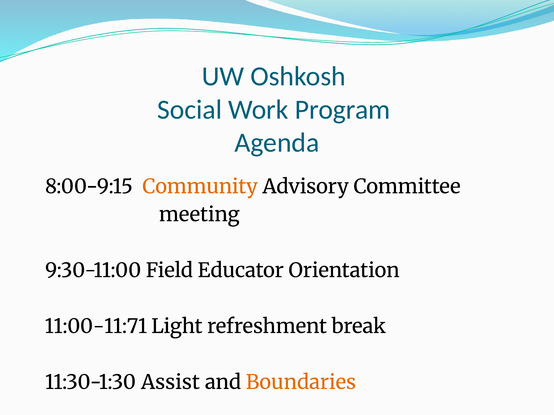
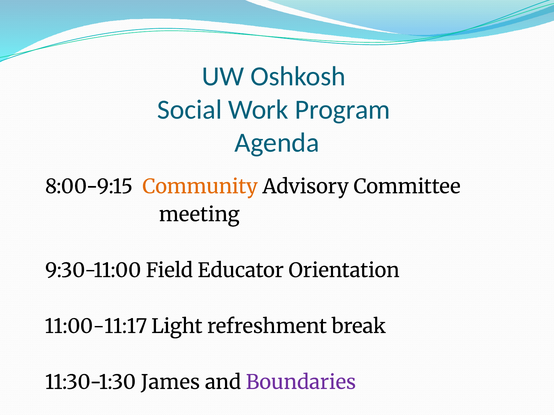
11:00-11:71: 11:00-11:71 -> 11:00-11:17 (96, 327)
Assist: Assist -> James (170, 383)
Boundaries colour: orange -> purple (301, 383)
